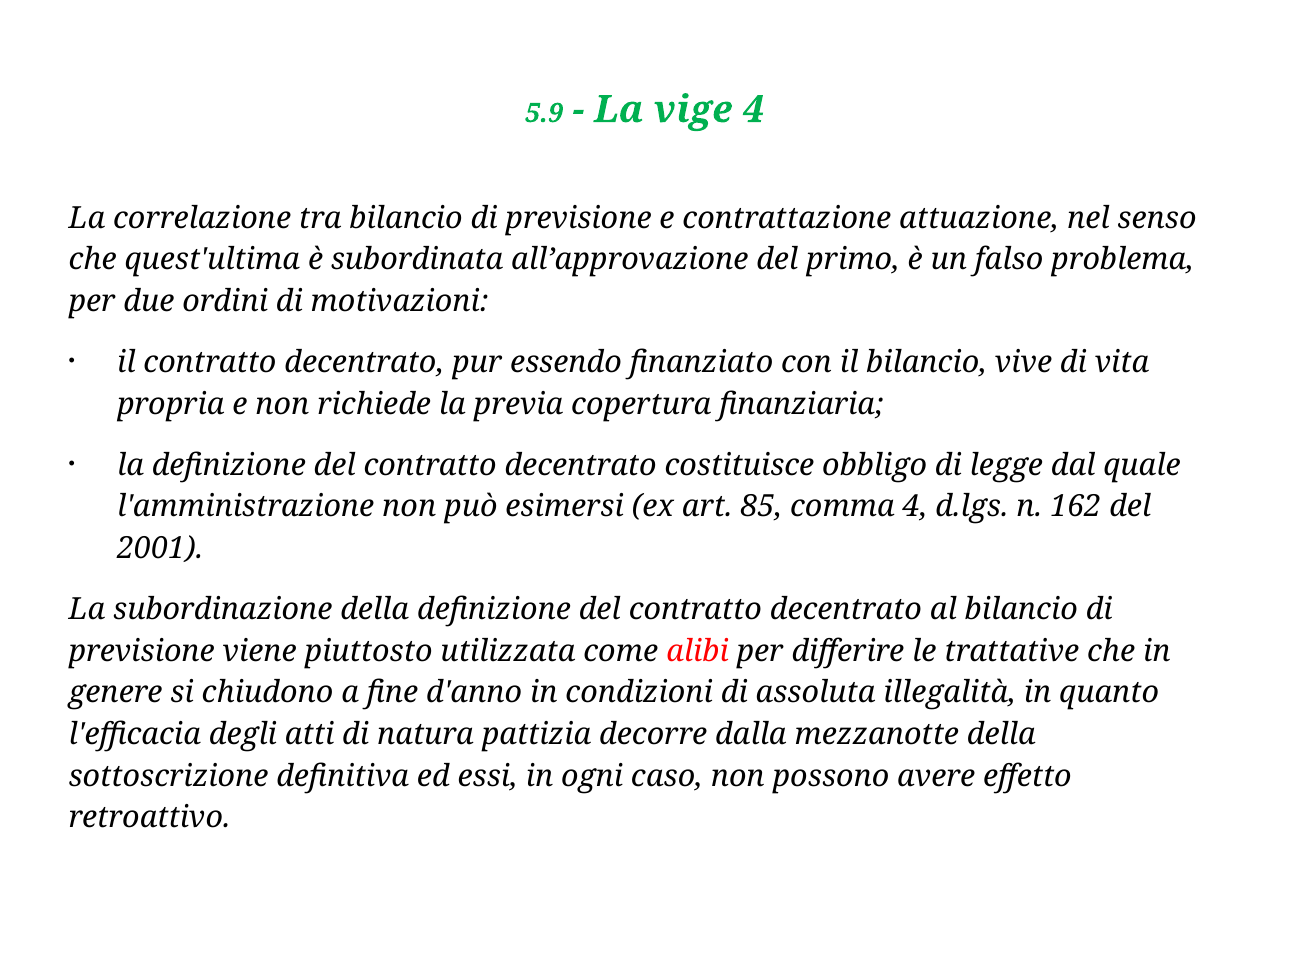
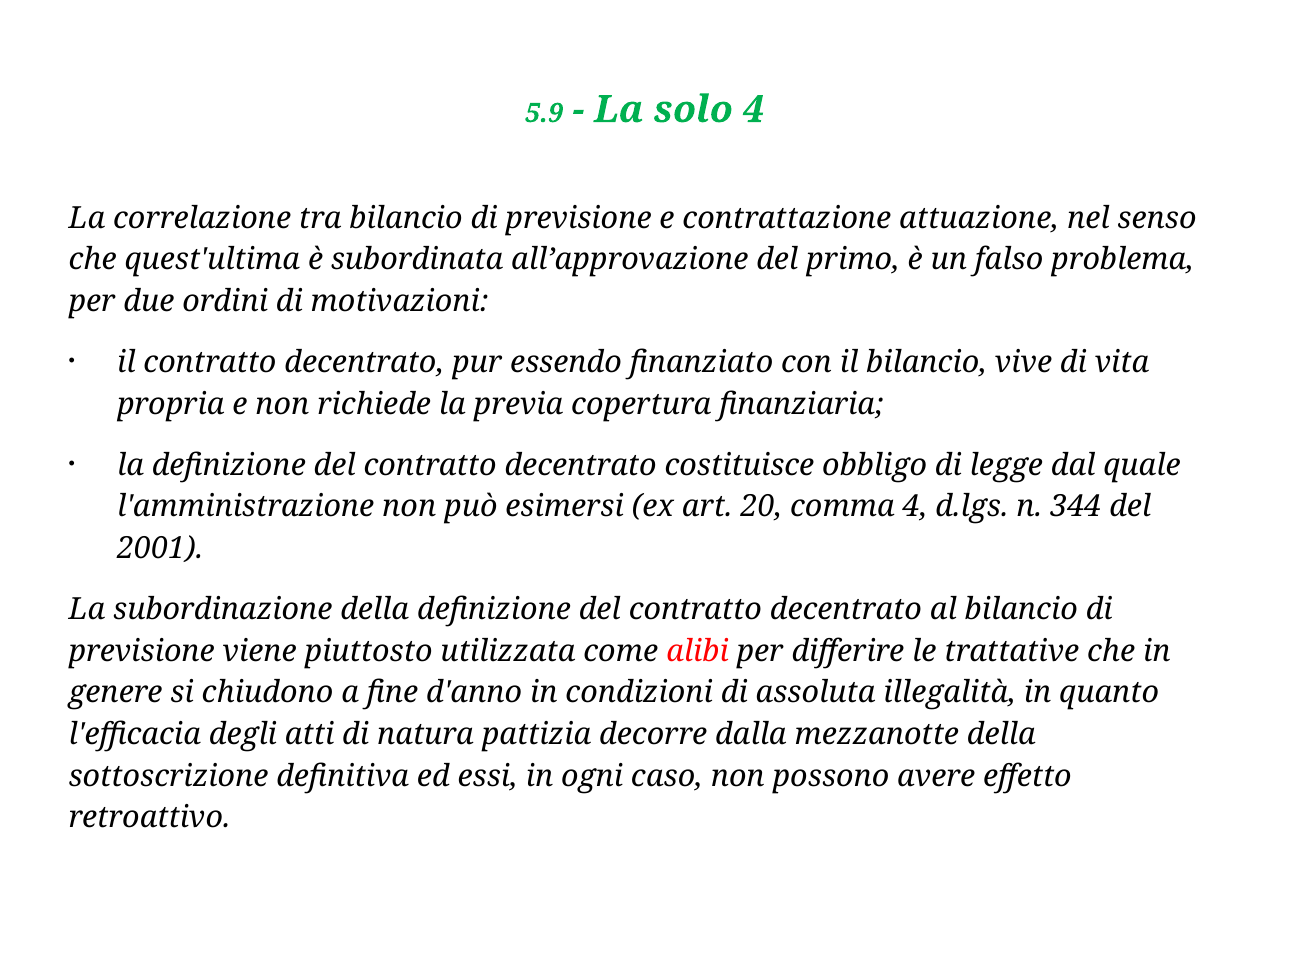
vige: vige -> solo (693, 110)
85: 85 -> 20 (761, 507)
162: 162 -> 344 (1076, 507)
